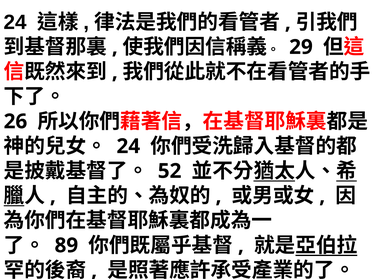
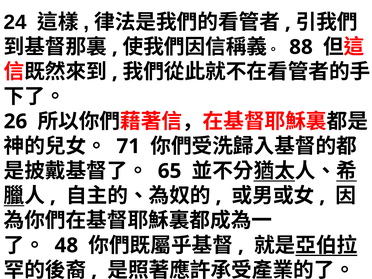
29: 29 -> 88 (301, 47)
24: 24 -> 71 (128, 146)
52: 52 -> 65 (170, 171)
89: 89 -> 48 (66, 245)
